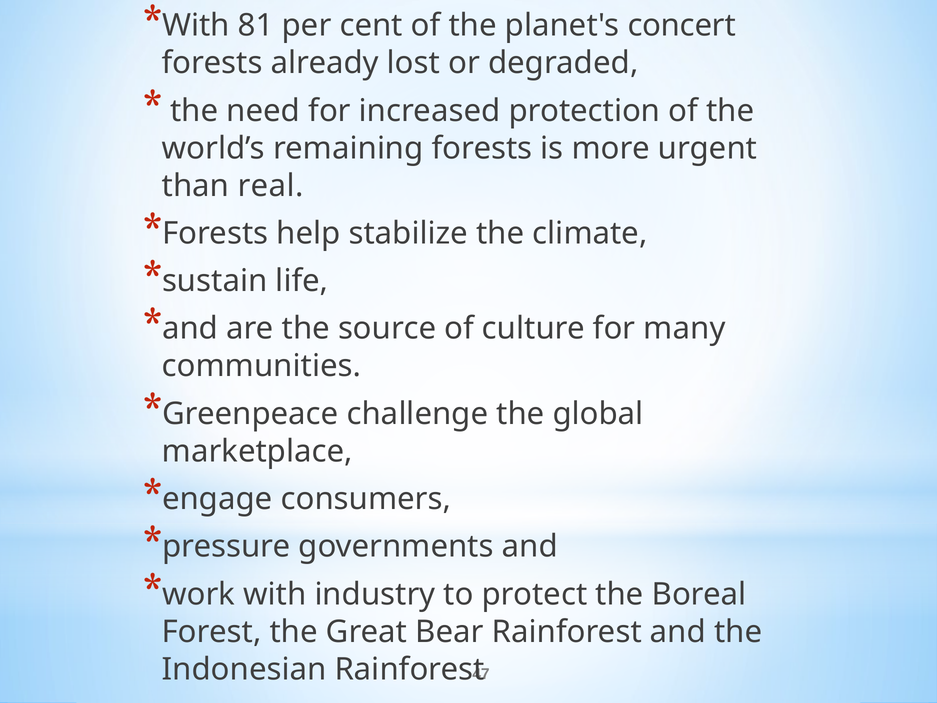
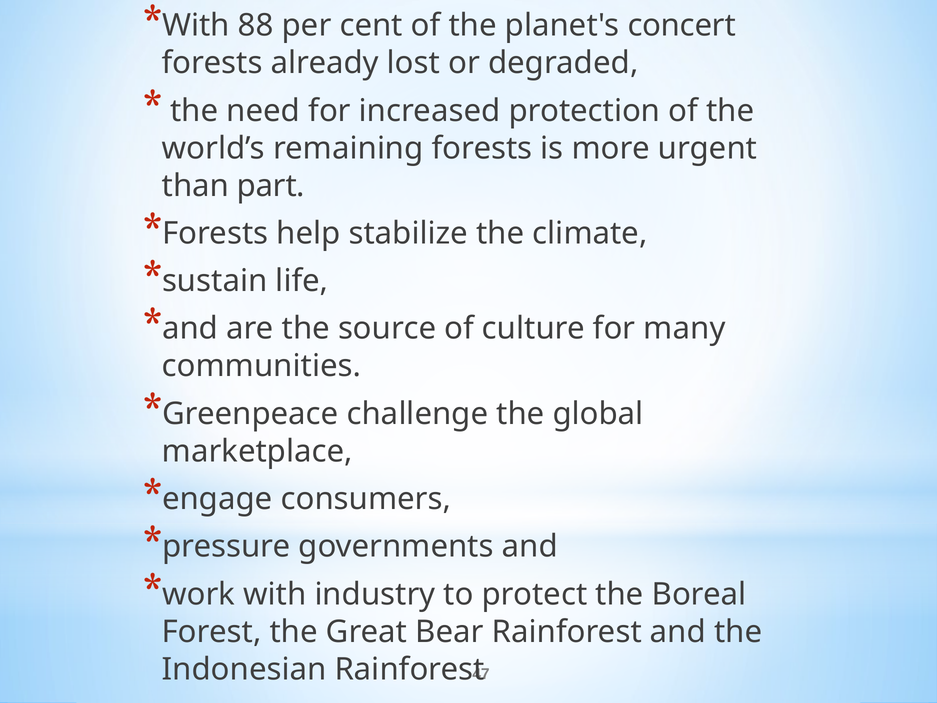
81: 81 -> 88 (256, 26)
real: real -> part (271, 186)
